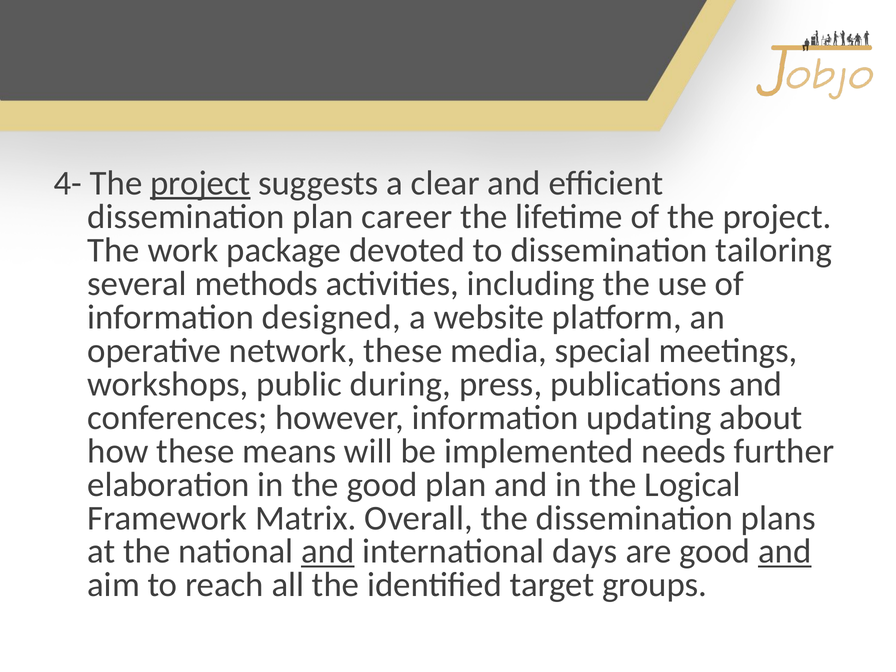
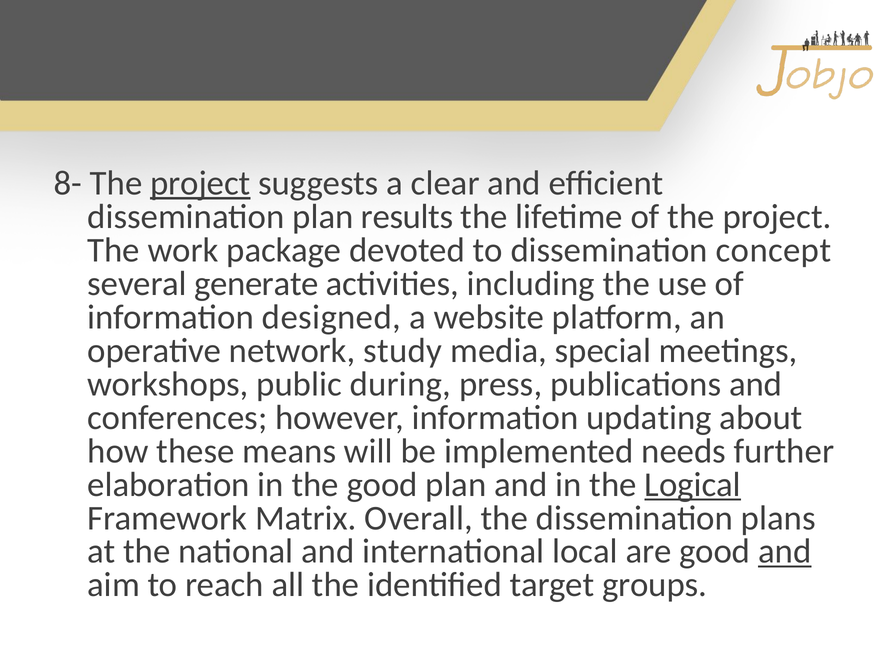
4-: 4- -> 8- (68, 183)
career: career -> results (407, 217)
tailoring: tailoring -> concept (774, 250)
methods: methods -> generate (256, 284)
network these: these -> study (403, 351)
Logical underline: none -> present (693, 485)
and underline: present -> none (328, 551)
days: days -> local (585, 551)
